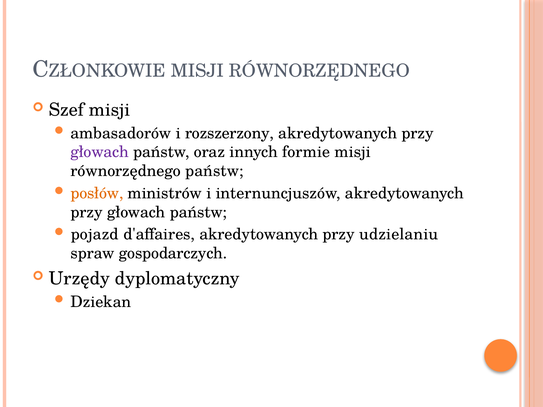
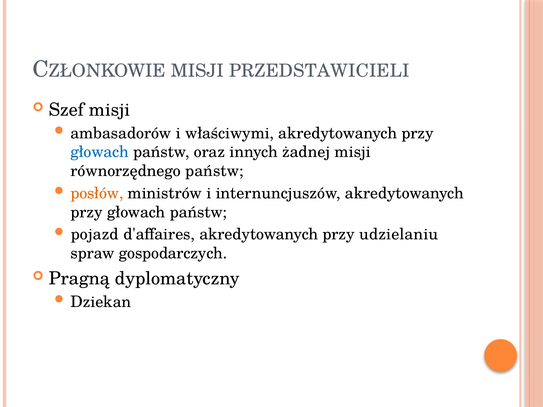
RÓWNORZĘDNEGO: RÓWNORZĘDNEGO -> PRZEDSTAWICIELI (319, 71)
rozszerzony: rozszerzony -> właściwymi (230, 133)
głowach colour: purple -> blue (100, 152)
formie: formie -> żadnej (306, 152)
Urzędy: Urzędy -> Pragną (79, 279)
